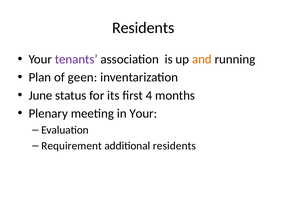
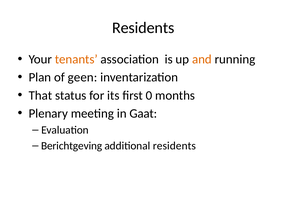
tenants colour: purple -> orange (76, 59)
June: June -> That (40, 96)
4: 4 -> 0 (149, 96)
in Your: Your -> Gaat (143, 114)
Requirement: Requirement -> Berichtgeving (72, 146)
